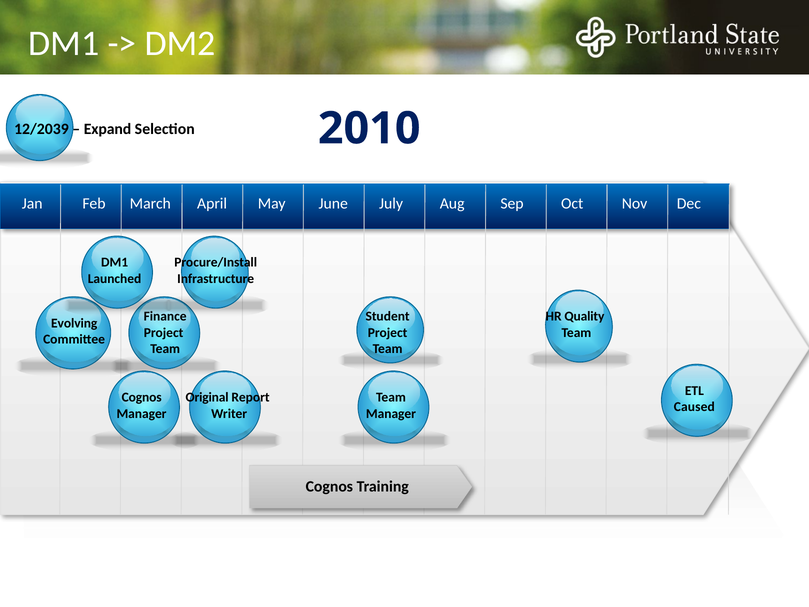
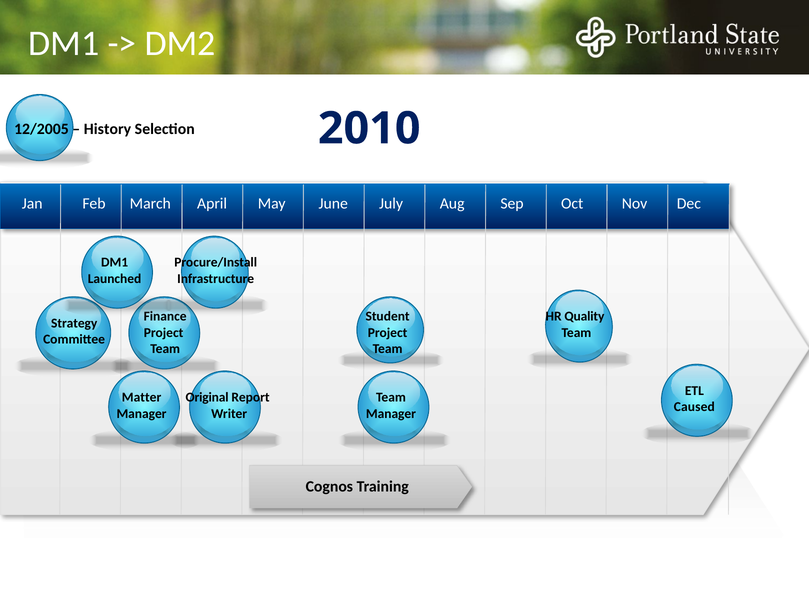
12/2039: 12/2039 -> 12/2005 (41, 129)
Expand: Expand -> History (107, 129)
Evolving: Evolving -> Strategy (74, 323)
Cognos: Cognos -> Matter (142, 397)
